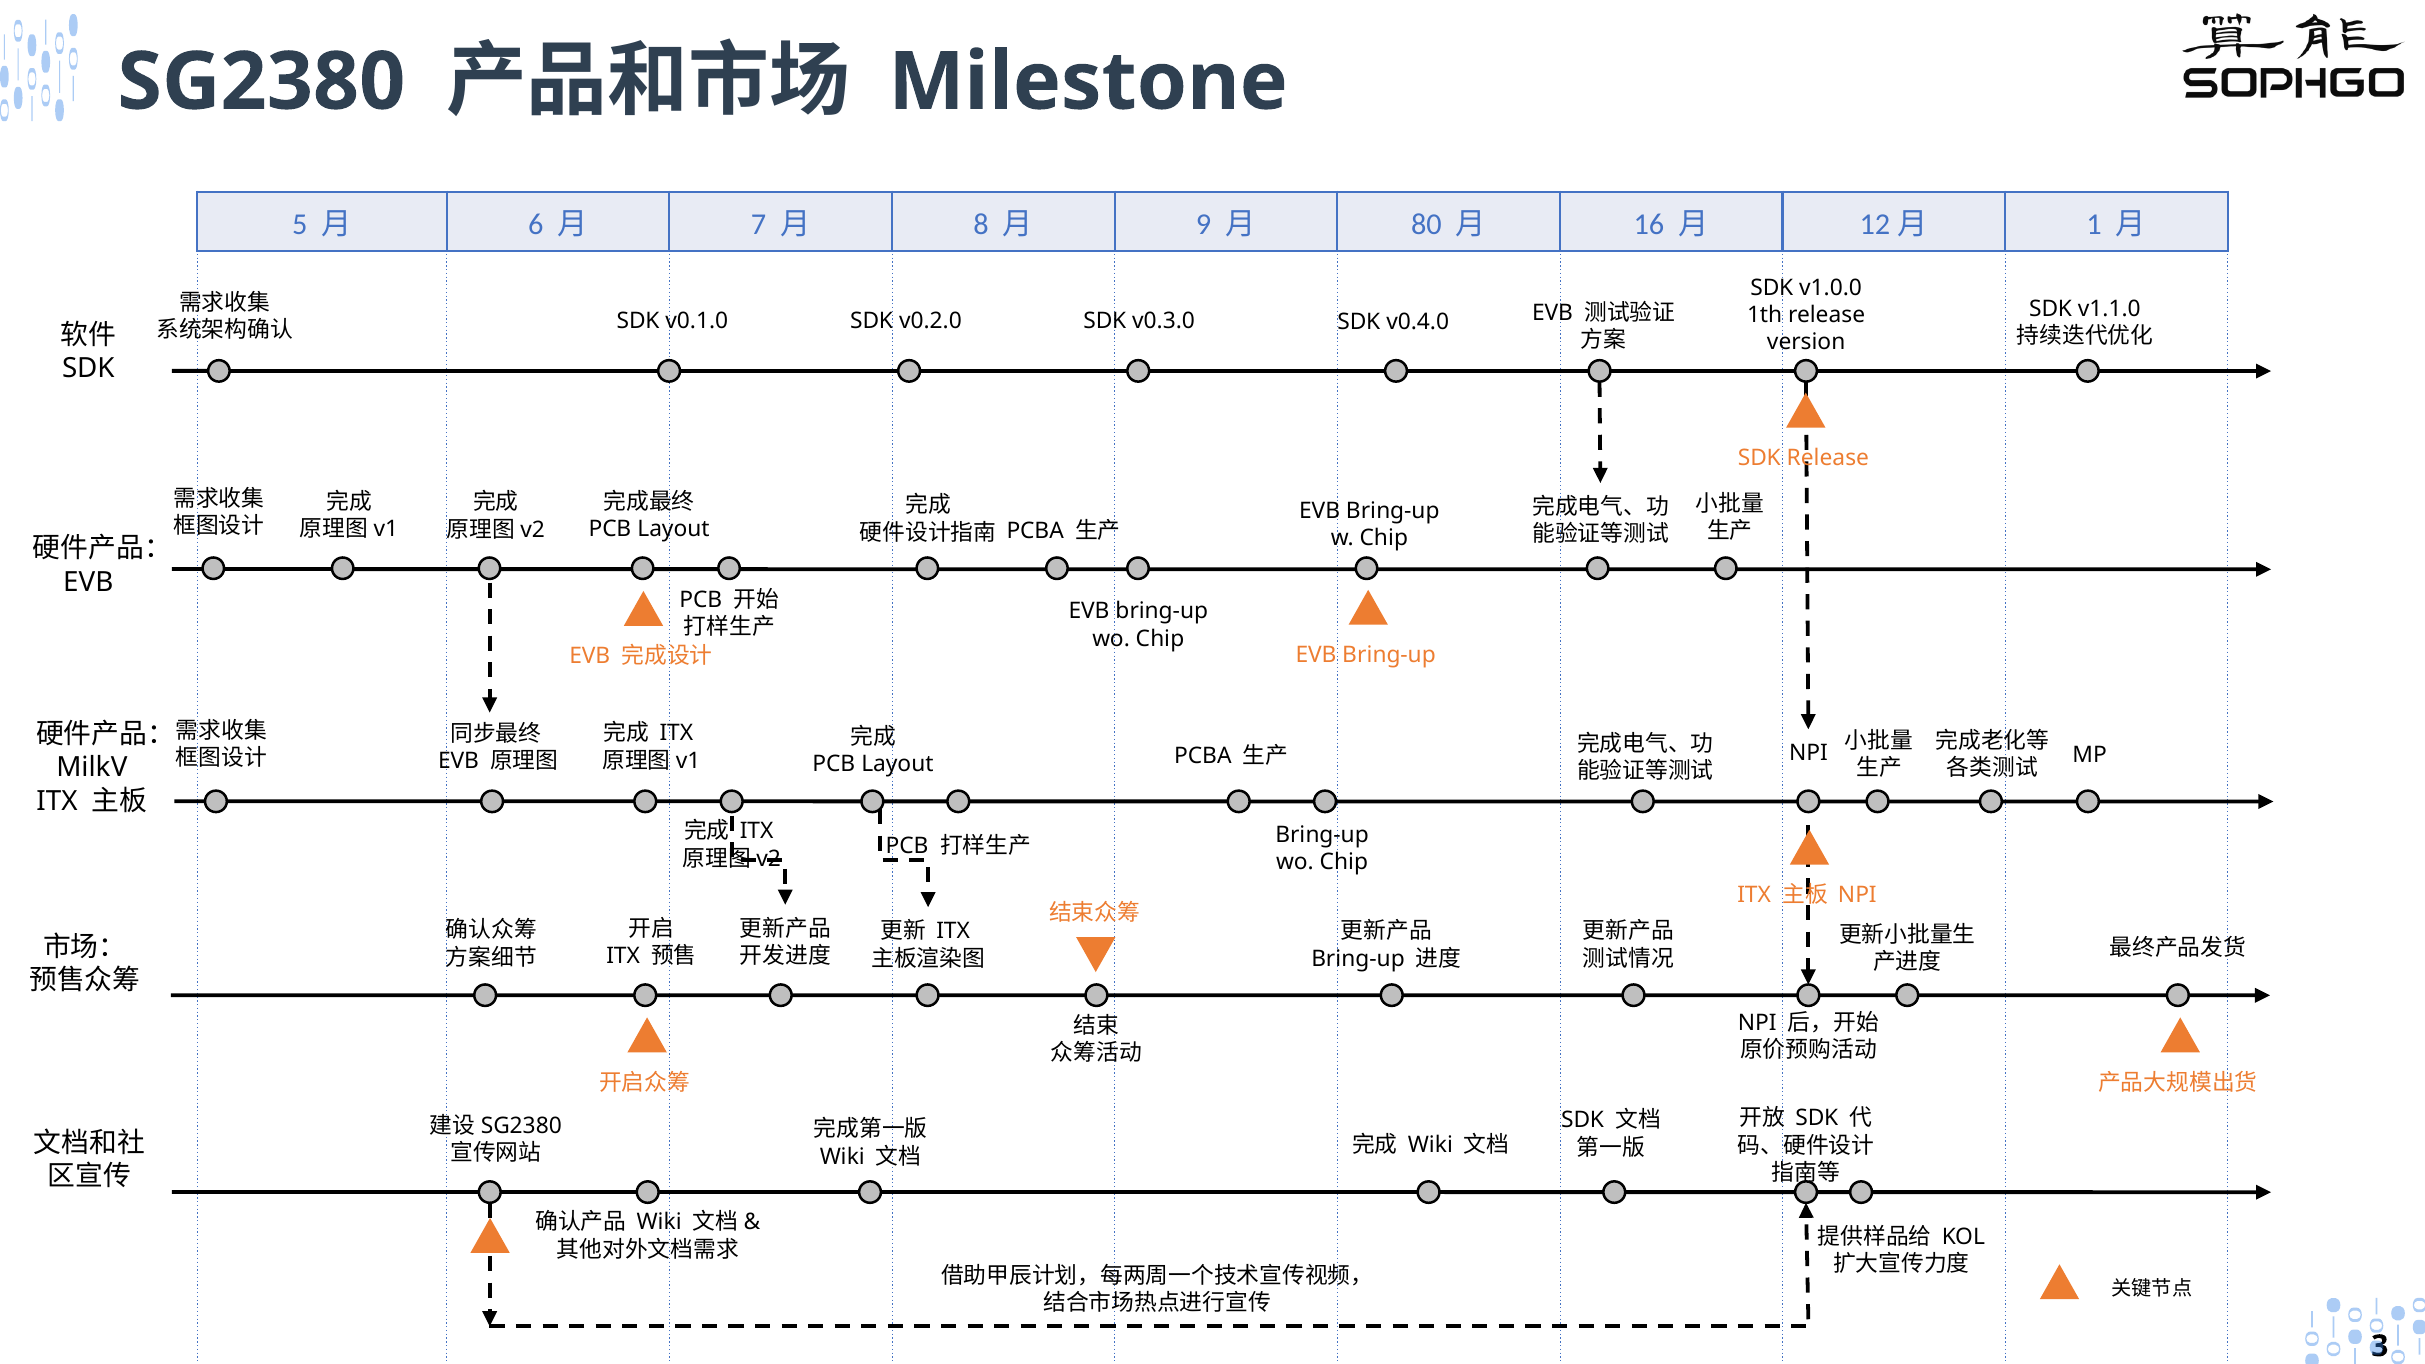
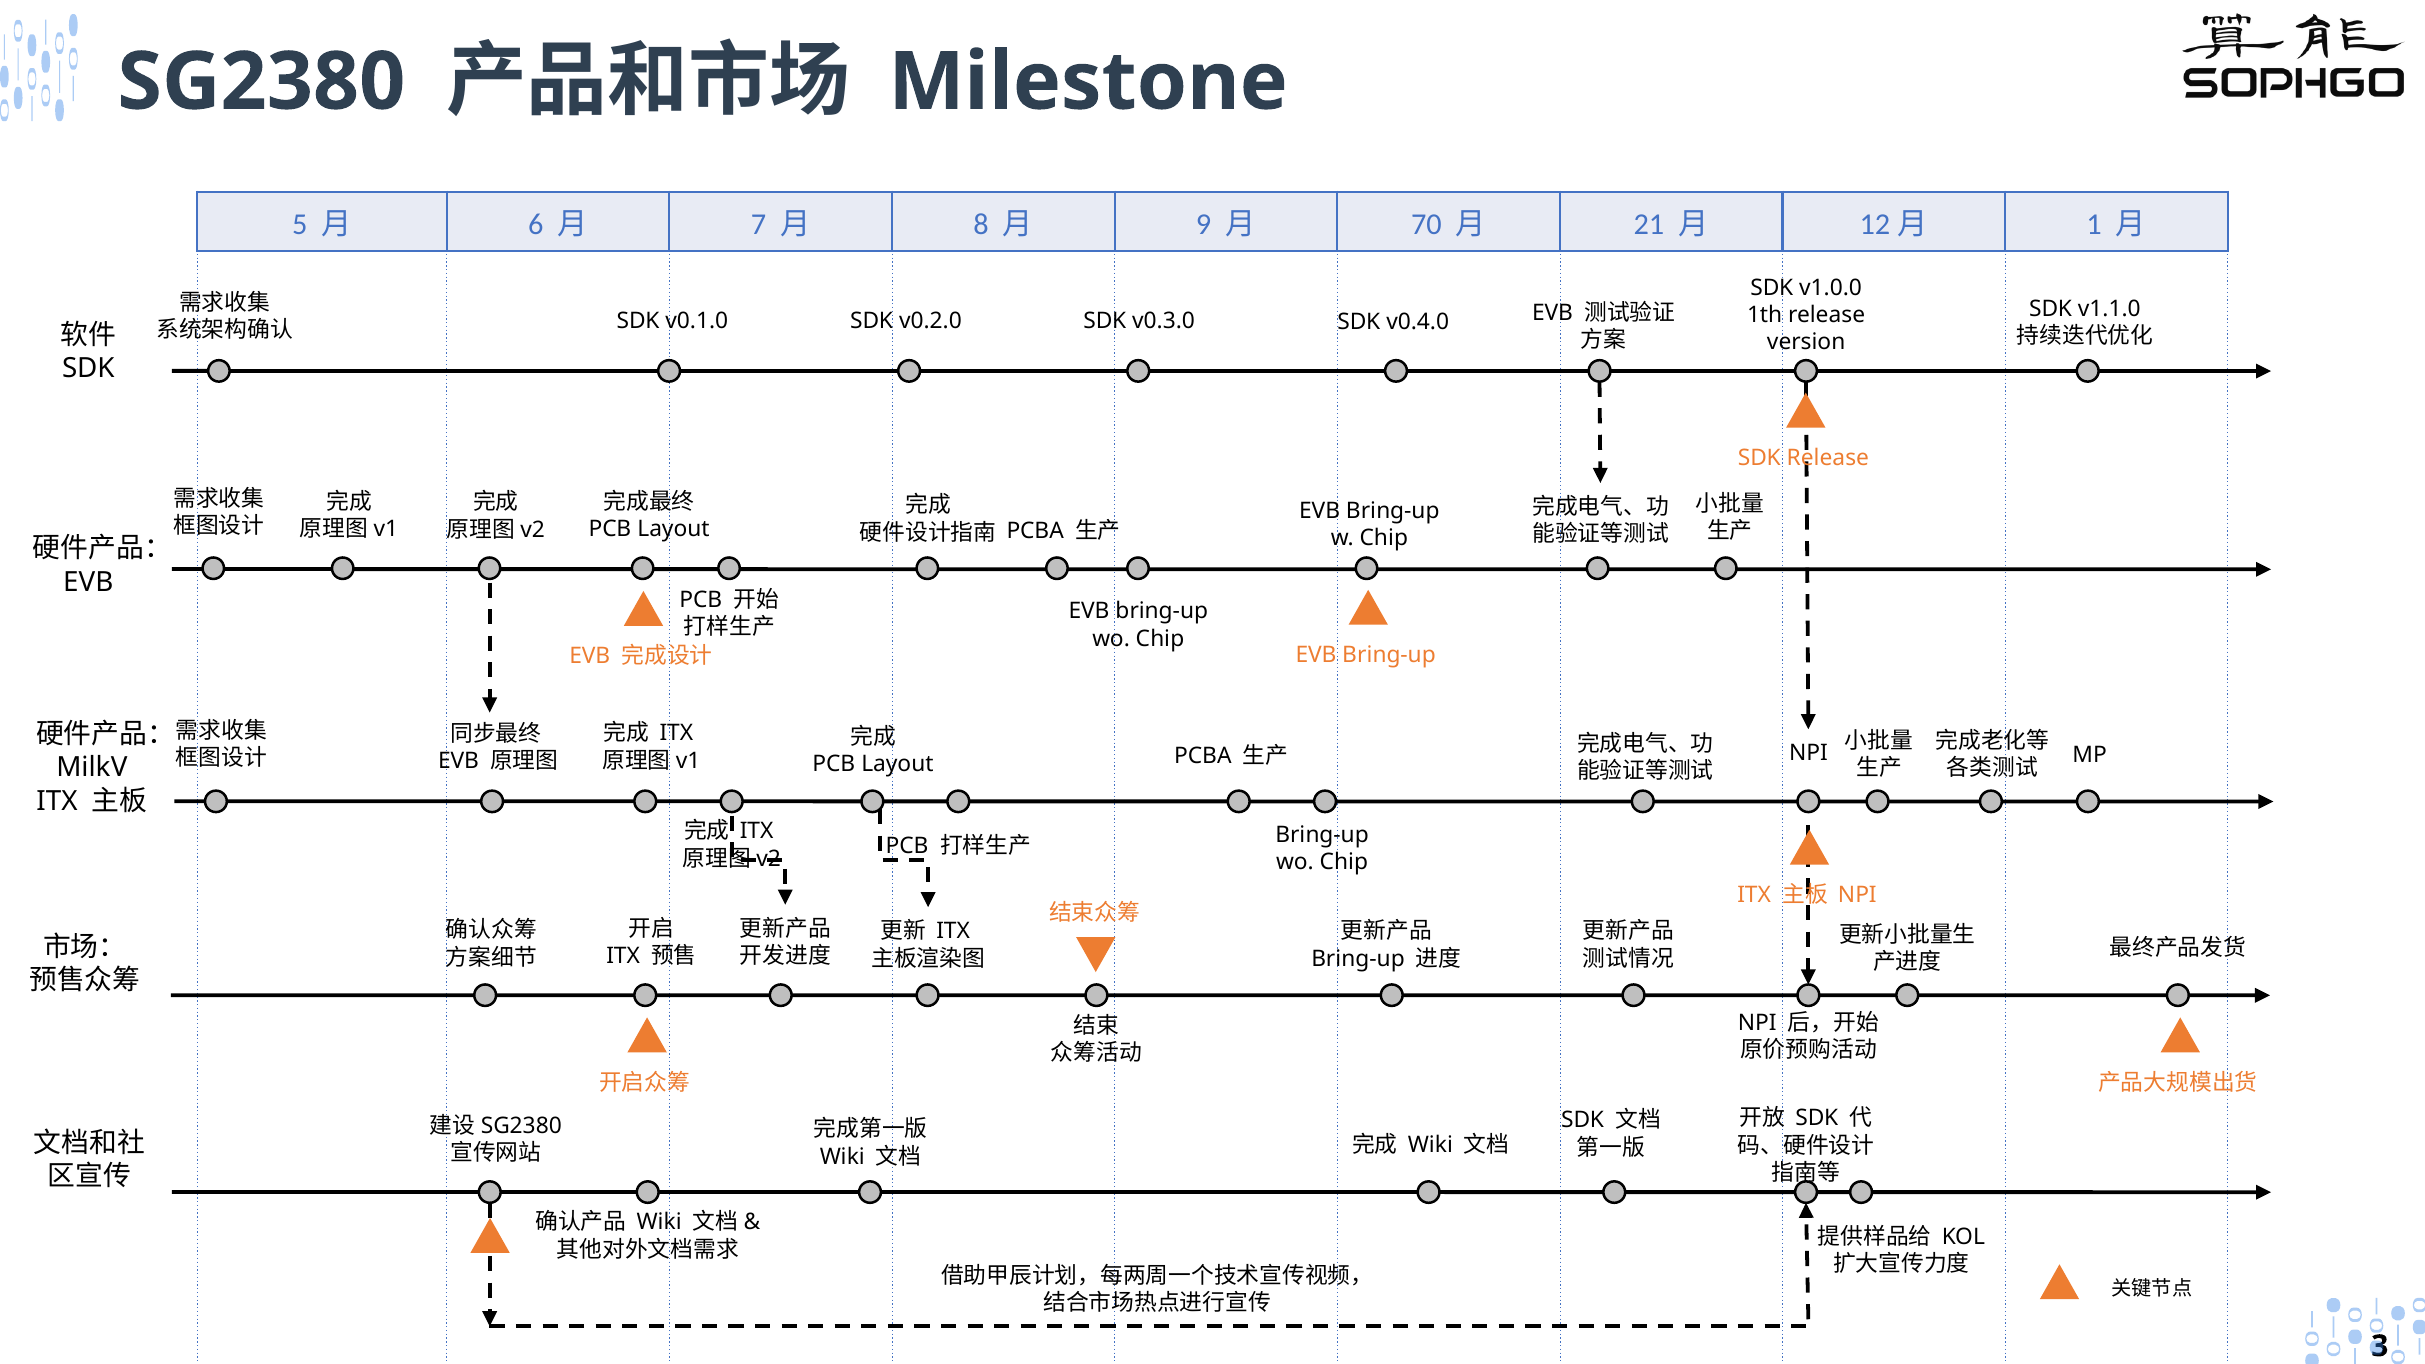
80: 80 -> 70 (1426, 225)
16: 16 -> 21 (1649, 225)
